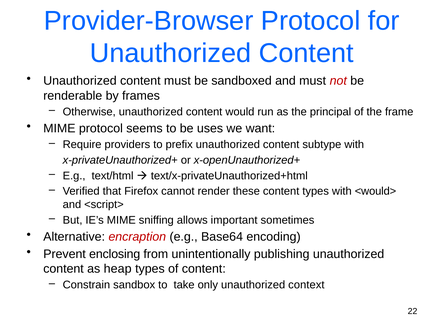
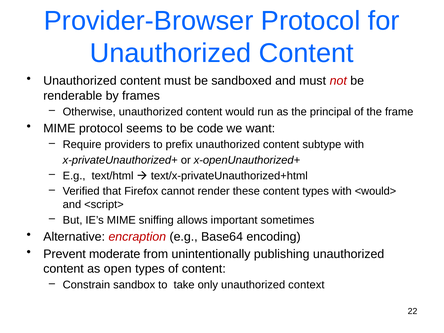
uses: uses -> code (210, 128)
enclosing: enclosing -> moderate (115, 254)
heap: heap -> open (118, 269)
